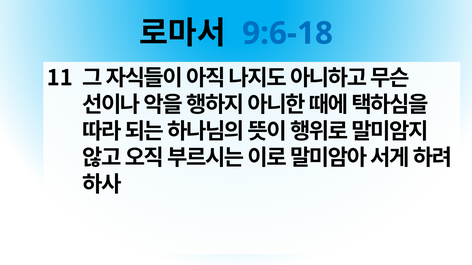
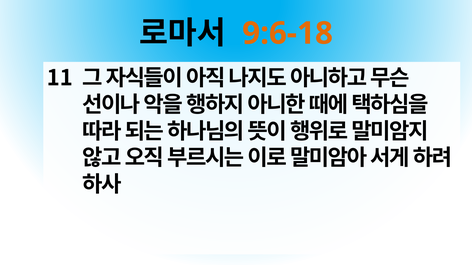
9:6-18 colour: blue -> orange (288, 33)
